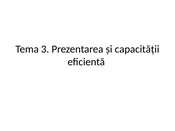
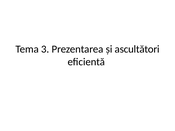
capacității: capacității -> ascultători (137, 49)
